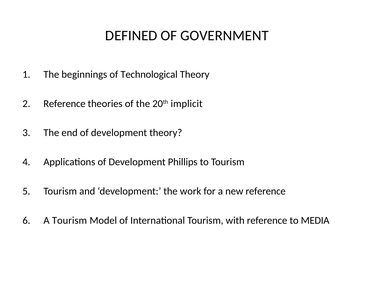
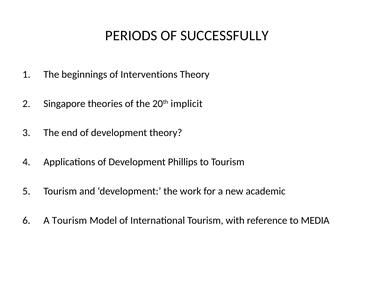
DEFINED: DEFINED -> PERIODS (131, 36)
GOVERNMENT: GOVERNMENT -> SUCCESSFULLY (224, 36)
Technological: Technological -> Interventions (149, 74)
Reference: Reference -> Singapore (64, 103)
new reference: reference -> academic (266, 191)
